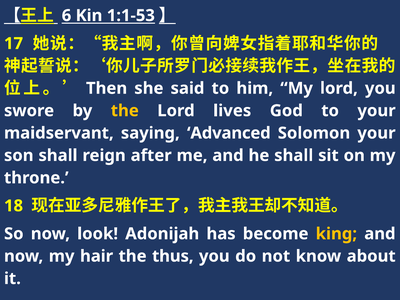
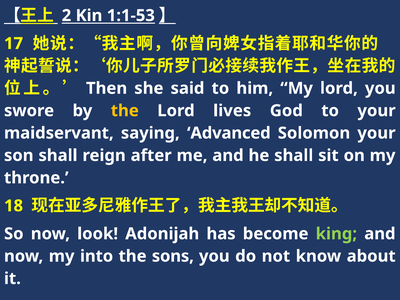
6: 6 -> 2 (66, 16)
king colour: yellow -> light green (336, 234)
hair: hair -> into (97, 256)
thus: thus -> sons (173, 256)
